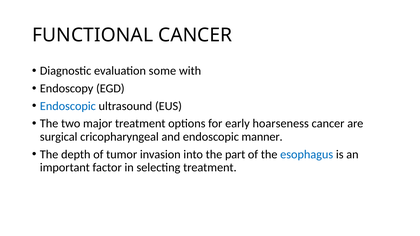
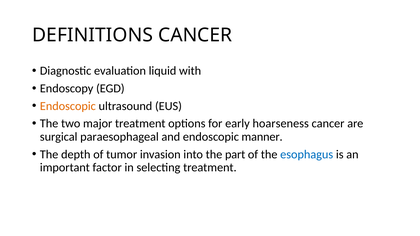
FUNCTIONAL: FUNCTIONAL -> DEFINITIONS (93, 35)
some: some -> liquid (163, 71)
Endoscopic colour: blue -> orange (68, 106)
cricopharyngeal: cricopharyngeal -> paraesophageal (119, 137)
